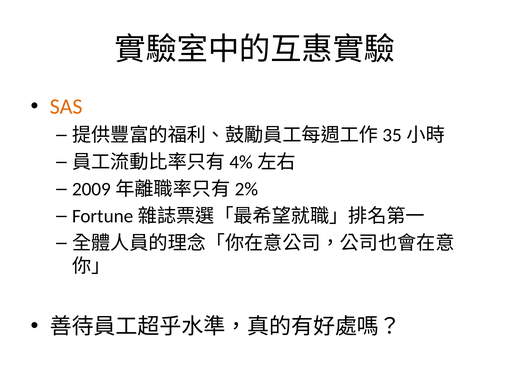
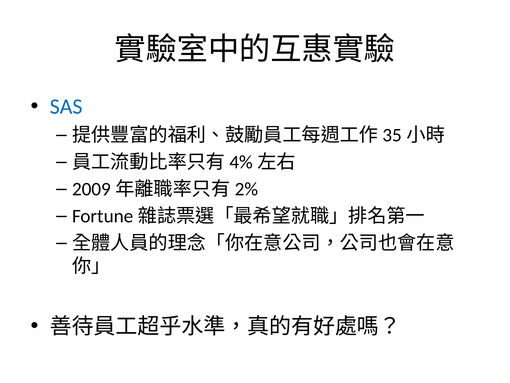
SAS colour: orange -> blue (66, 107)
